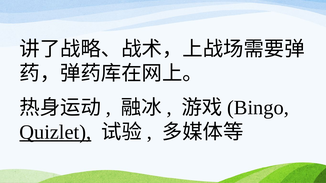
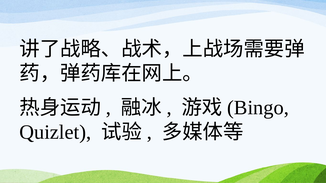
Quizlet underline: present -> none (55, 132)
